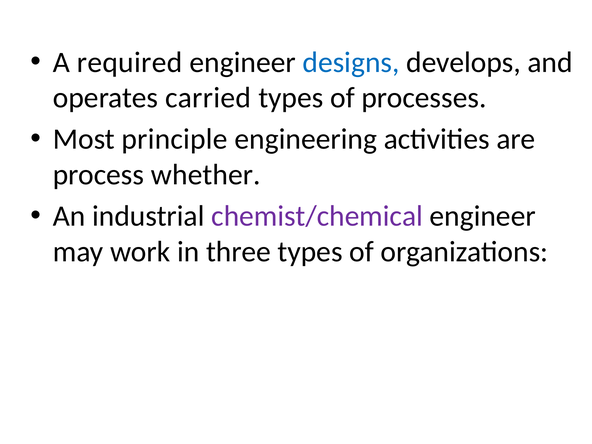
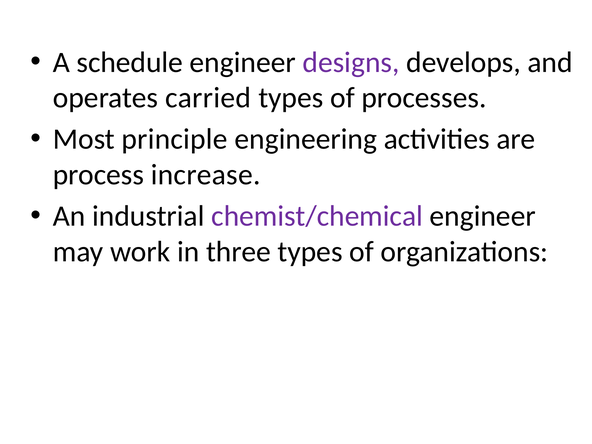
required: required -> schedule (130, 62)
designs colour: blue -> purple (351, 62)
whether: whether -> increase (206, 175)
